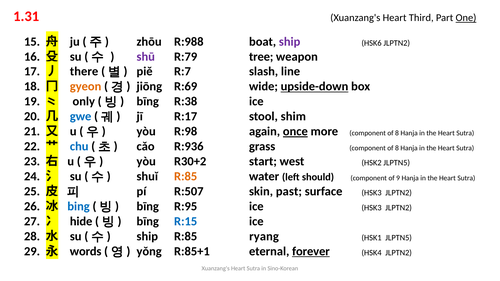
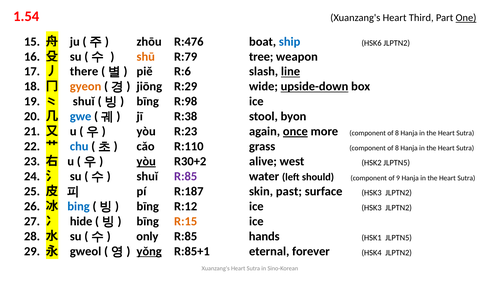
1.31: 1.31 -> 1.54 (26, 16)
R:988: R:988 -> R:476 (189, 42)
ship colour: purple -> blue (290, 42)
shū colour: purple -> orange (146, 57)
R:7: R:7 -> R:6 (182, 72)
line underline: none -> present (291, 72)
R:69: R:69 -> R:29 (186, 87)
only: only -> shuǐ (84, 102)
R:38: R:38 -> R:98 (186, 102)
R:17: R:17 -> R:38 (186, 117)
shim: shim -> byon (293, 117)
R:98: R:98 -> R:23 (186, 132)
R:936: R:936 -> R:110 (189, 147)
yòu underline: none -> present (146, 162)
start: start -> alive (263, 162)
R:85 colour: orange -> purple (186, 177)
R:507: R:507 -> R:187 (189, 192)
R:95: R:95 -> R:12 (186, 207)
R:15 colour: blue -> orange (186, 222)
ship: ship -> only (147, 237)
ryang: ryang -> hands (264, 237)
words: words -> gweol (86, 252)
yǒng underline: none -> present (149, 252)
forever underline: present -> none (311, 252)
